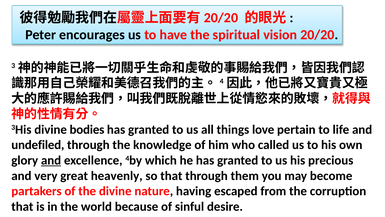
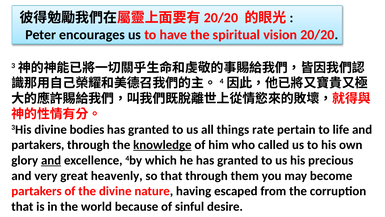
love: love -> rate (263, 129)
undefiled: undefiled -> partakers (38, 145)
knowledge underline: none -> present (162, 145)
